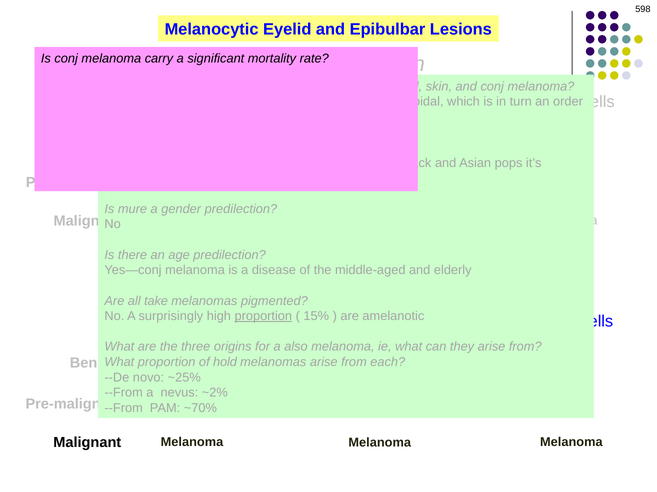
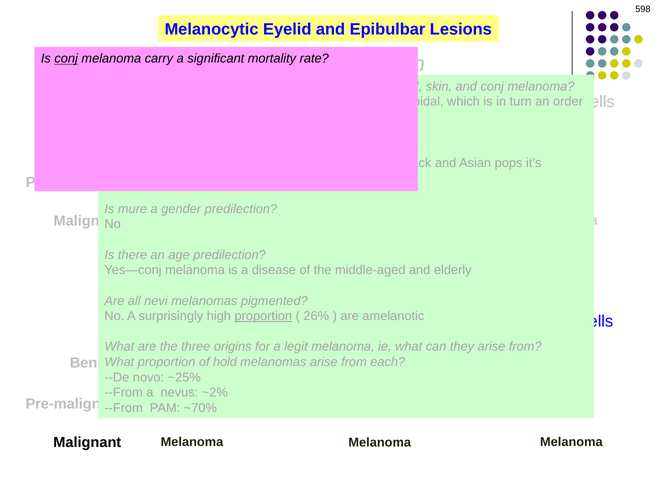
conj underline: none -> present (66, 59)
take: take -> nevi (156, 301)
15%: 15% -> 26% (316, 317)
also: also -> legit (296, 347)
